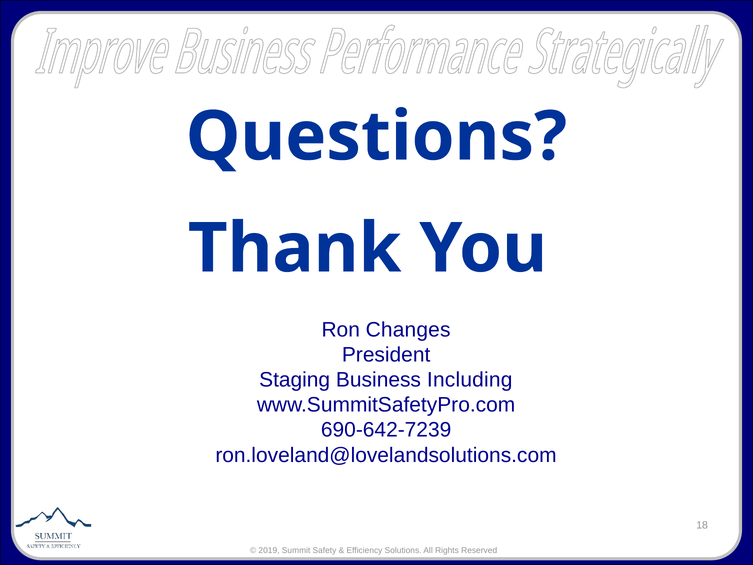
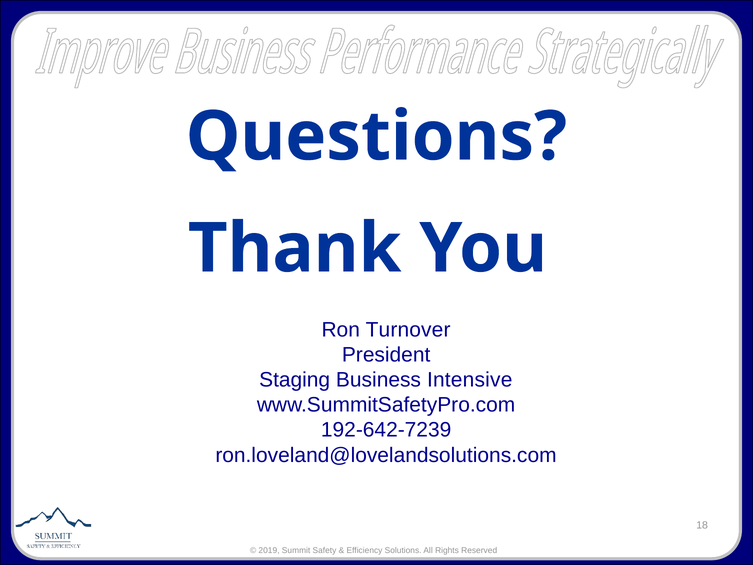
Changes: Changes -> Turnover (408, 329)
Including: Including -> Intensive (470, 380)
690-642-7239: 690-642-7239 -> 192-642-7239 (386, 430)
